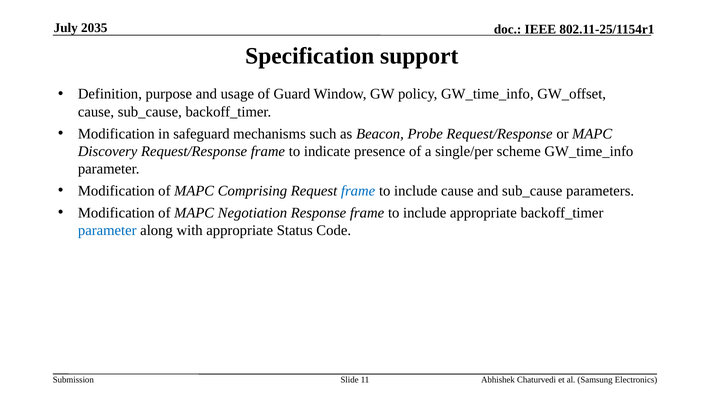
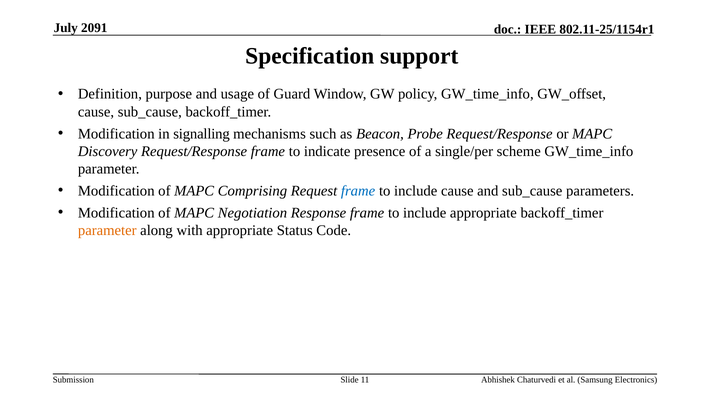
2035: 2035 -> 2091 (94, 28)
safeguard: safeguard -> signalling (202, 134)
parameter colour: blue -> orange (107, 231)
